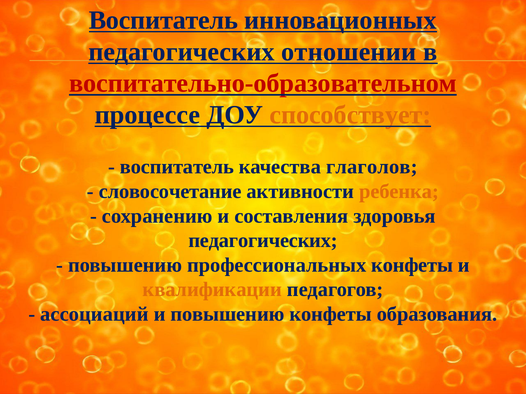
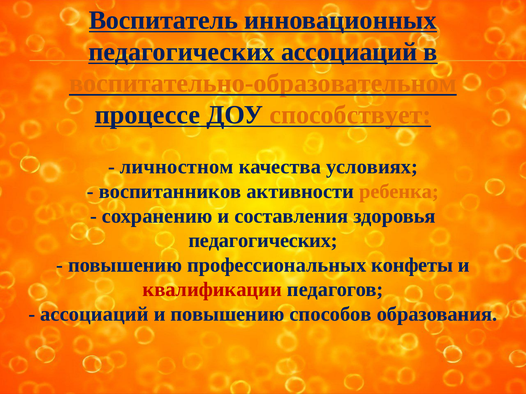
педагогических отношении: отношении -> ассоциаций (349, 52)
воспитательно-образовательном colour: red -> orange (263, 83)
воспитатель: воспитатель -> личностном (177, 167)
глаголов: глаголов -> условиях (372, 167)
словосочетание: словосочетание -> воспитанников (170, 192)
квалификации colour: orange -> red (212, 290)
повышению конфеты: конфеты -> способов (331, 314)
